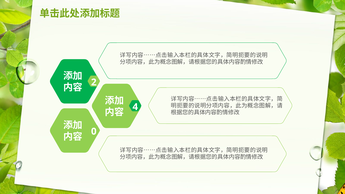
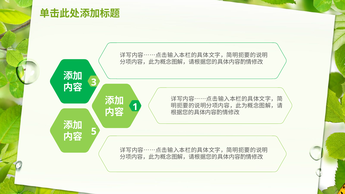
2: 2 -> 3 (94, 82)
4: 4 -> 1 (135, 107)
0: 0 -> 5 (94, 131)
